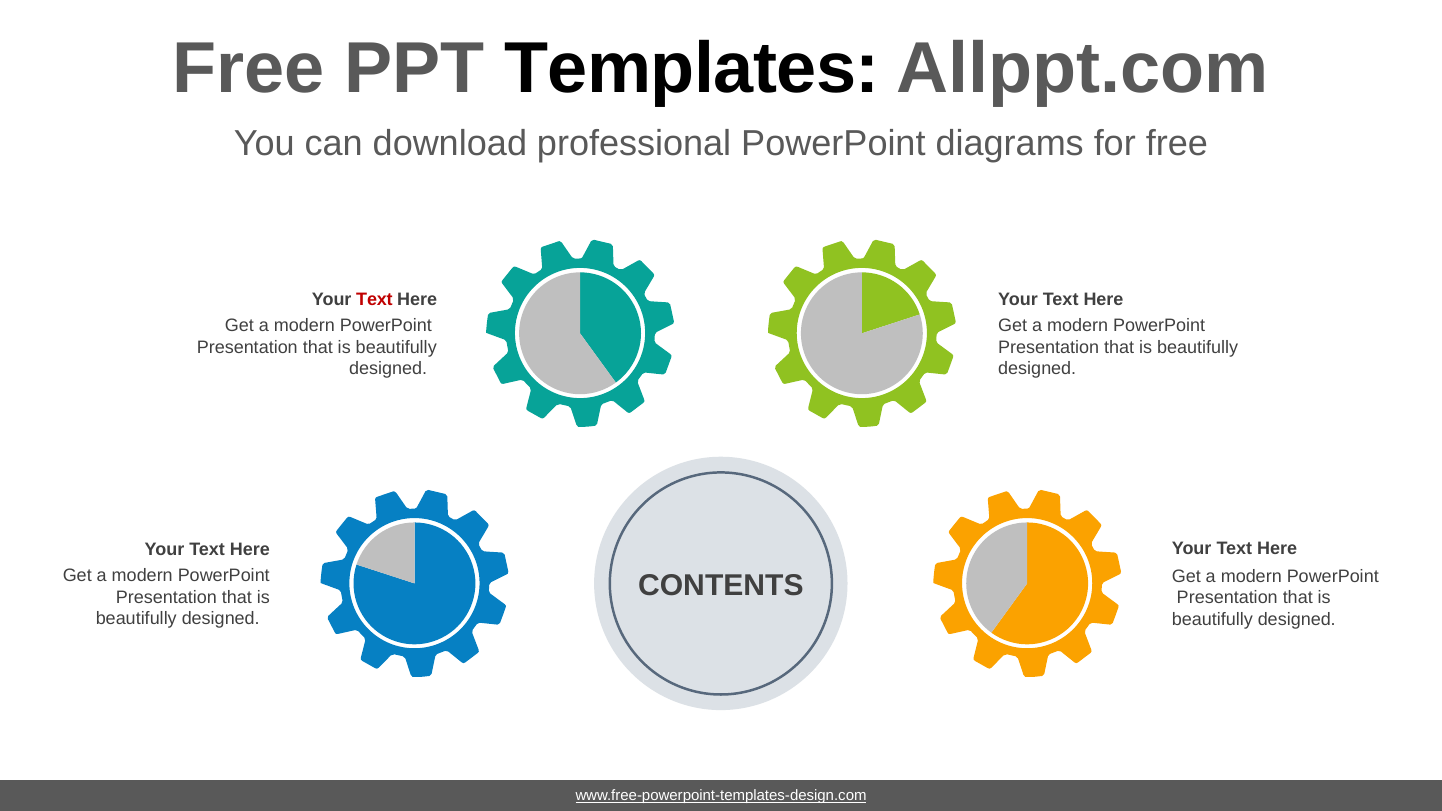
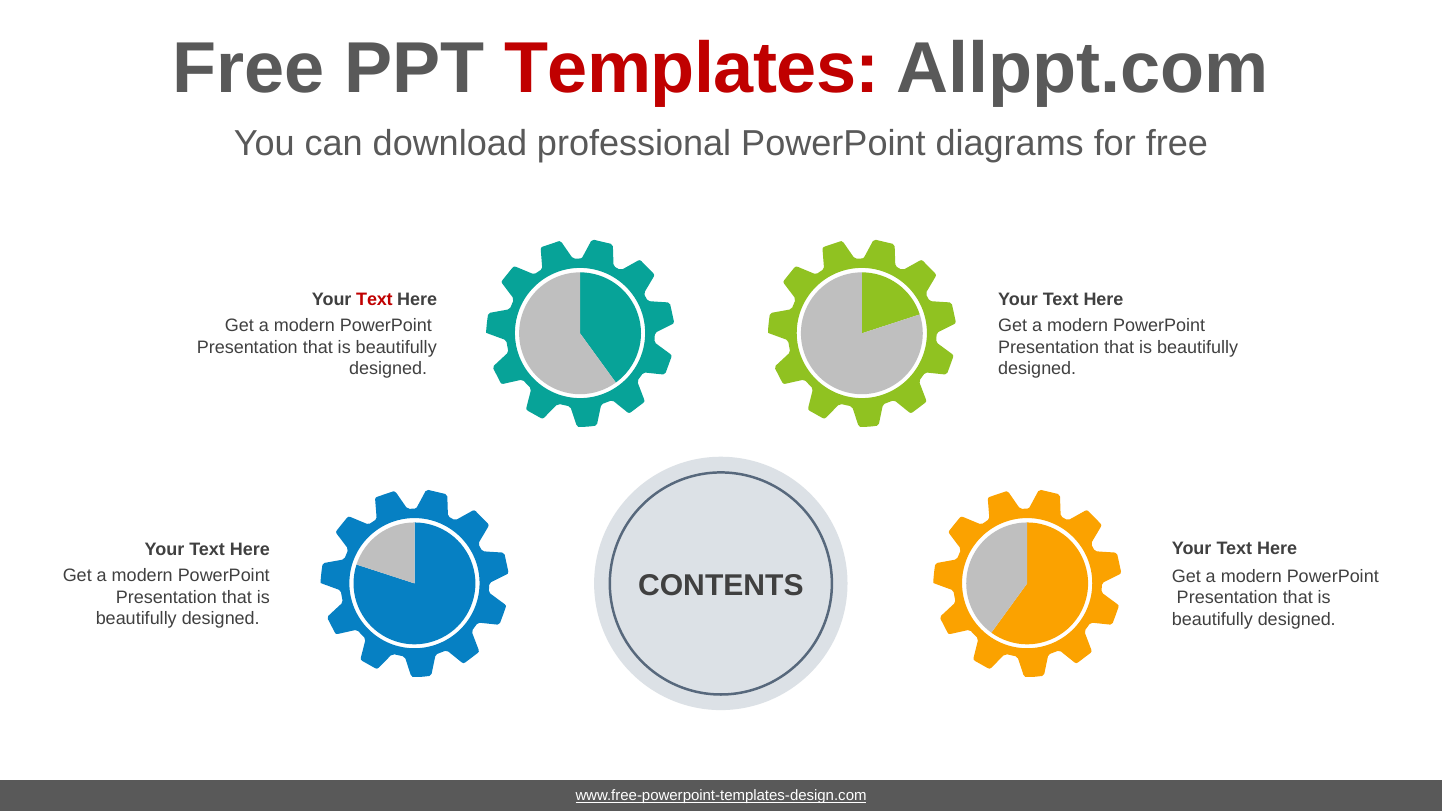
Templates colour: black -> red (692, 69)
